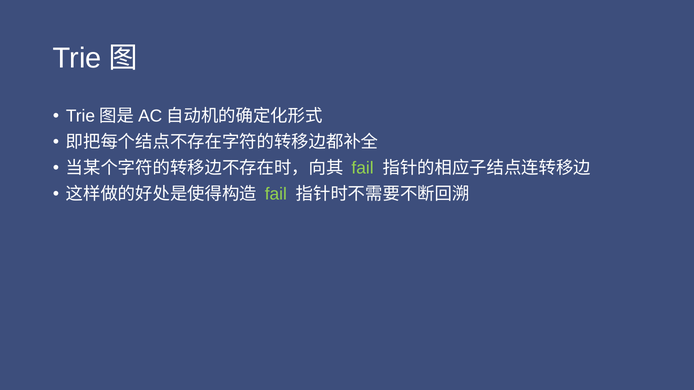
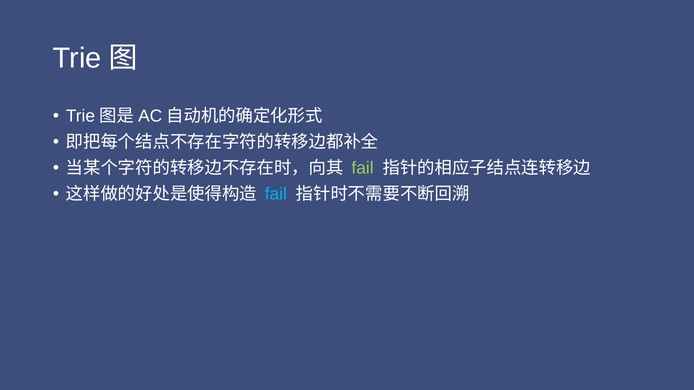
fail colour: light green -> light blue (276, 194)
